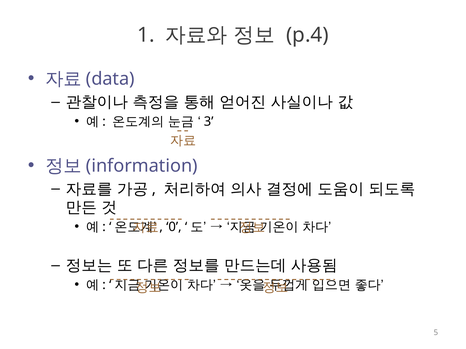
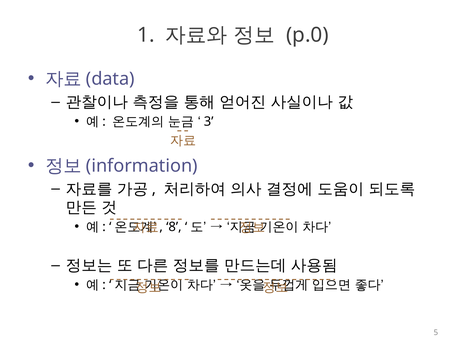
p.4: p.4 -> p.0 (307, 35)
0: 0 -> 8 (174, 227)
